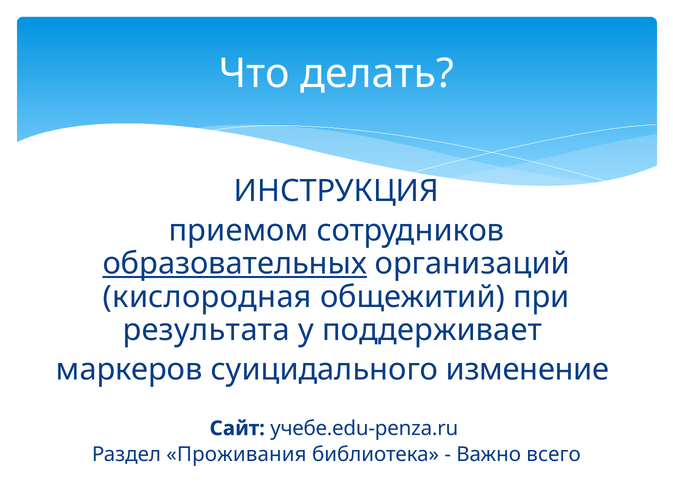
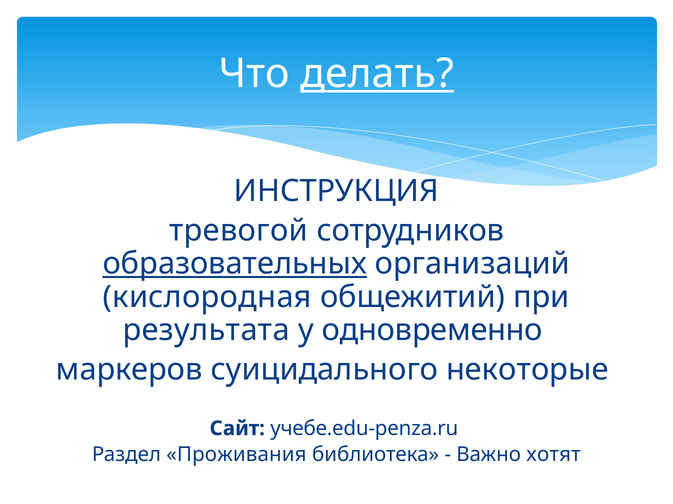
делать underline: none -> present (377, 74)
приемом: приемом -> тревогой (239, 231)
поддерживает: поддерживает -> одновременно (432, 331)
изменение: изменение -> некоторые (527, 370)
всего: всего -> хотят (554, 455)
